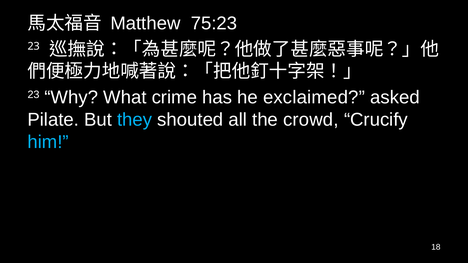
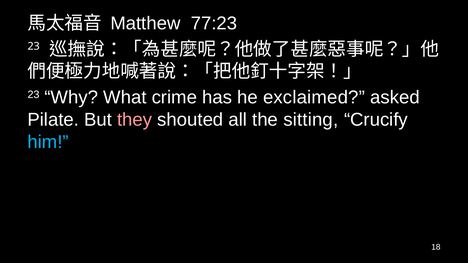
75:23: 75:23 -> 77:23 (214, 23)
they colour: light blue -> pink (135, 120)
crowd: crowd -> sitting (311, 120)
